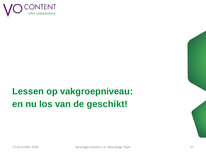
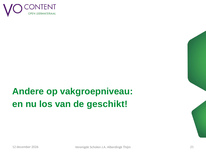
Lessen: Lessen -> Andere (28, 92)
